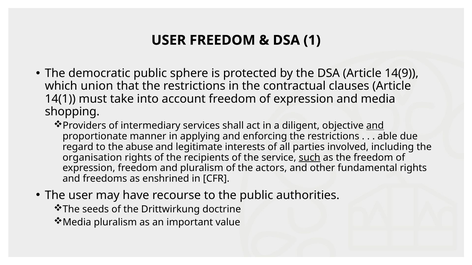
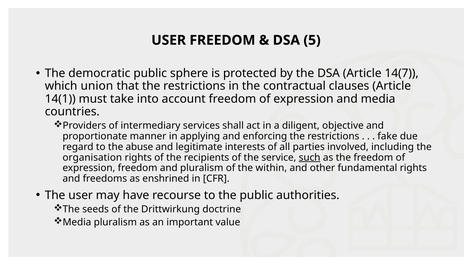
1: 1 -> 5 (312, 40)
14(9: 14(9 -> 14(7 (402, 74)
shopping: shopping -> countries (72, 112)
and underline: present -> none (375, 126)
able: able -> fake (387, 136)
actors: actors -> within (271, 168)
